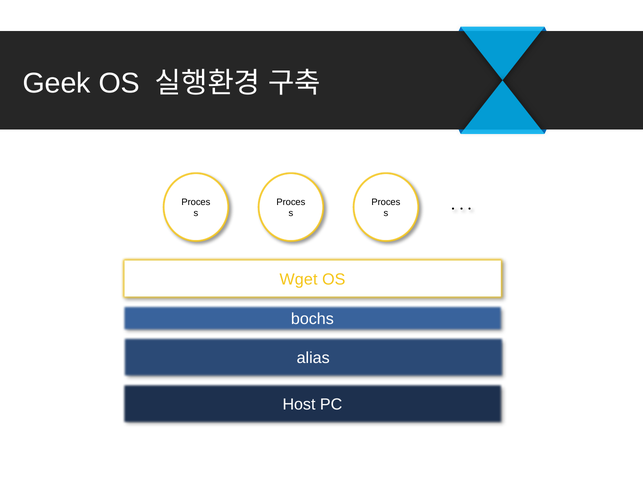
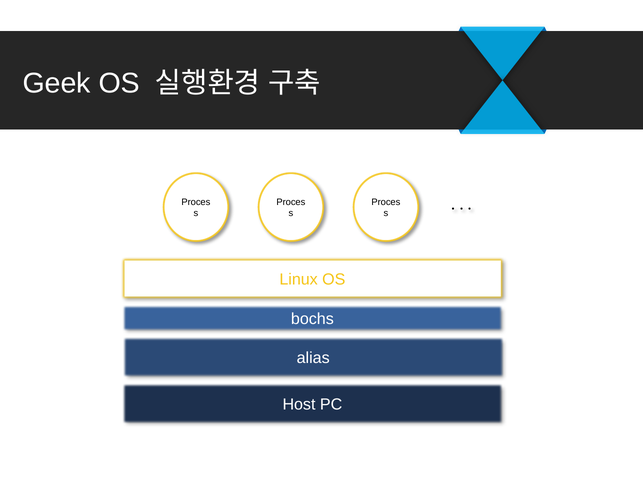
Wget: Wget -> Linux (299, 280)
